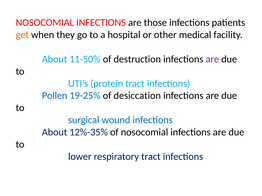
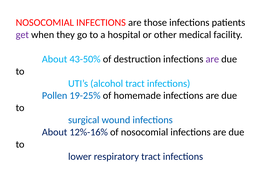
get colour: orange -> purple (22, 35)
11-50%: 11-50% -> 43-50% (85, 59)
protein: protein -> alcohol (107, 84)
desiccation: desiccation -> homemade (137, 96)
12%-35%: 12%-35% -> 12%-16% (89, 132)
